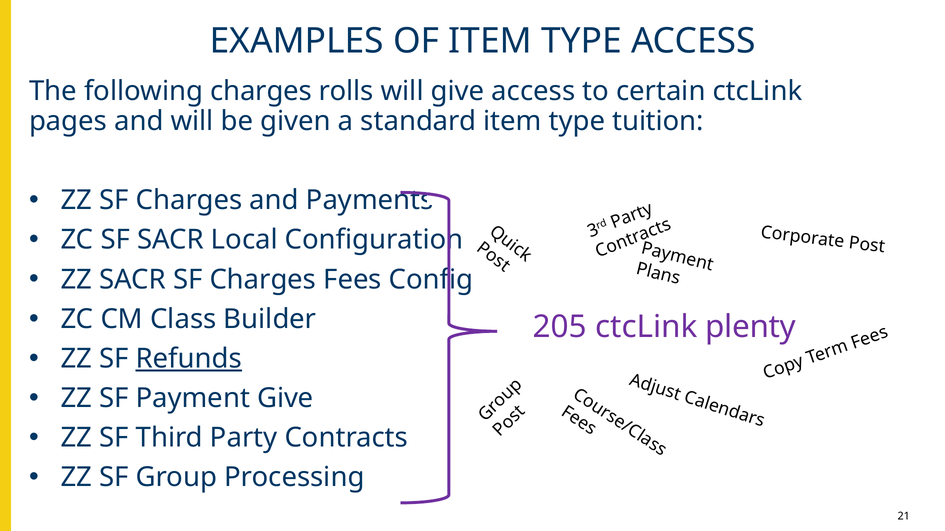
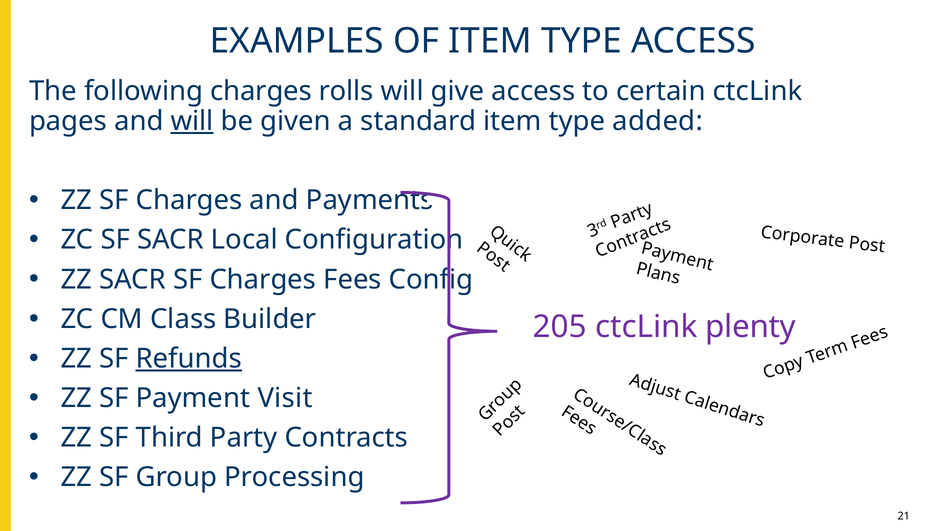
will underline: none -> present (192, 121)
tuition: tuition -> added (658, 121)
Payment Give: Give -> Visit (285, 399)
